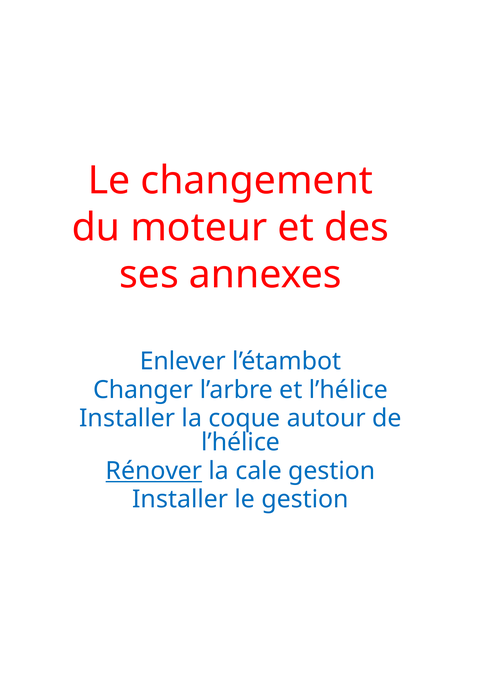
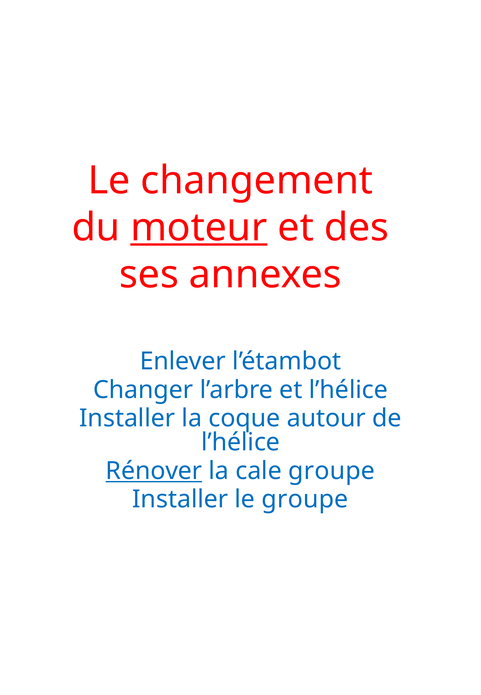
moteur underline: none -> present (199, 228)
cale gestion: gestion -> groupe (332, 471)
le gestion: gestion -> groupe (305, 499)
